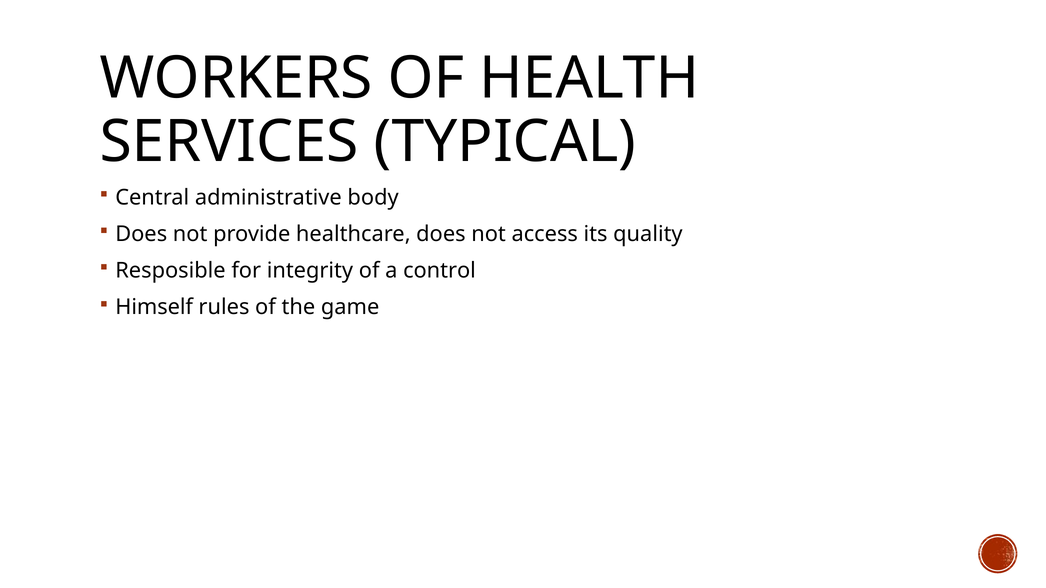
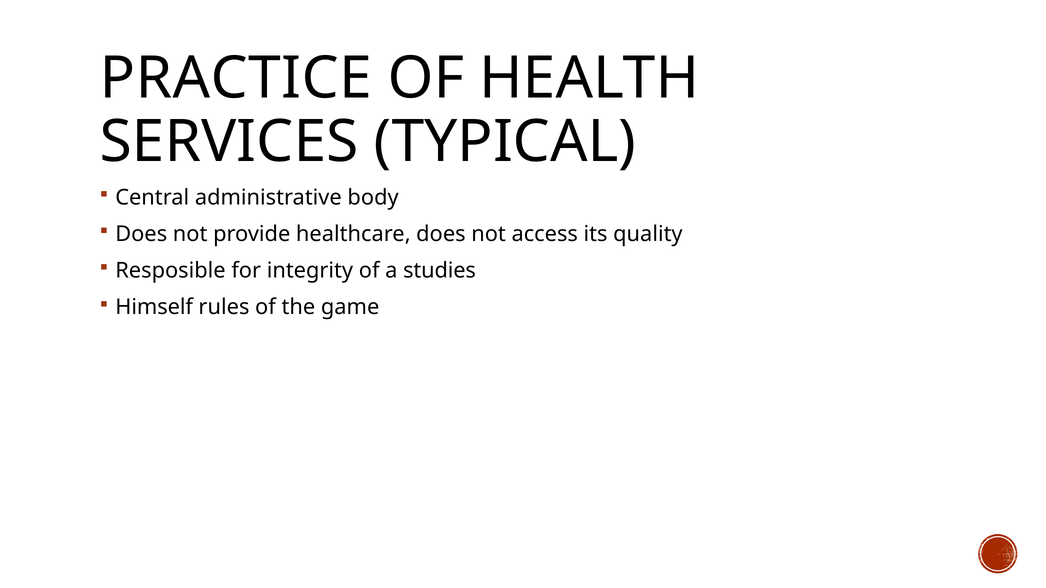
WORKERS: WORKERS -> PRACTICE (236, 78)
control: control -> studies (440, 271)
